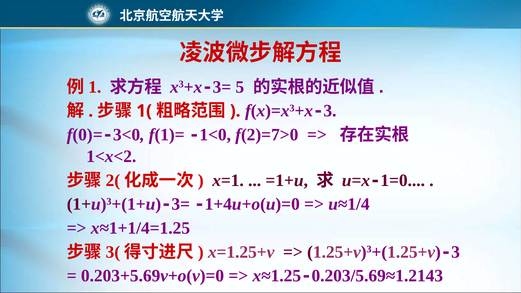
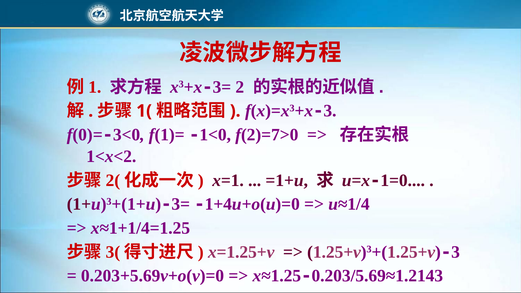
5: 5 -> 2 (240, 87)
